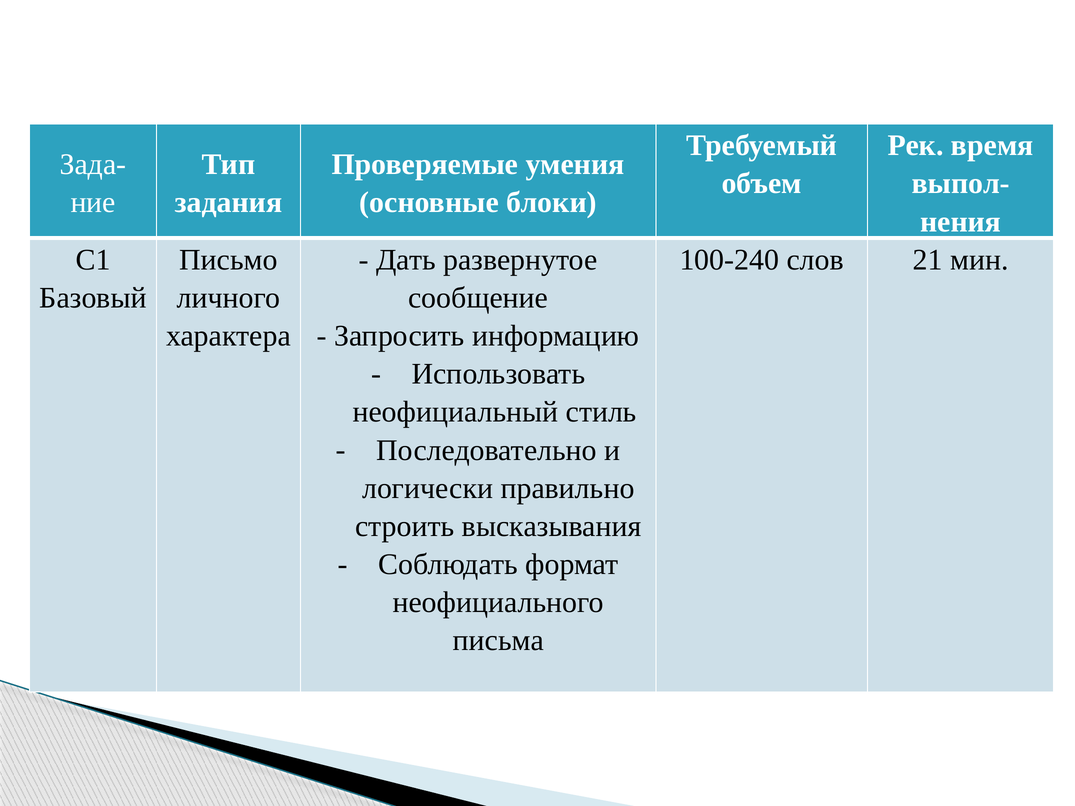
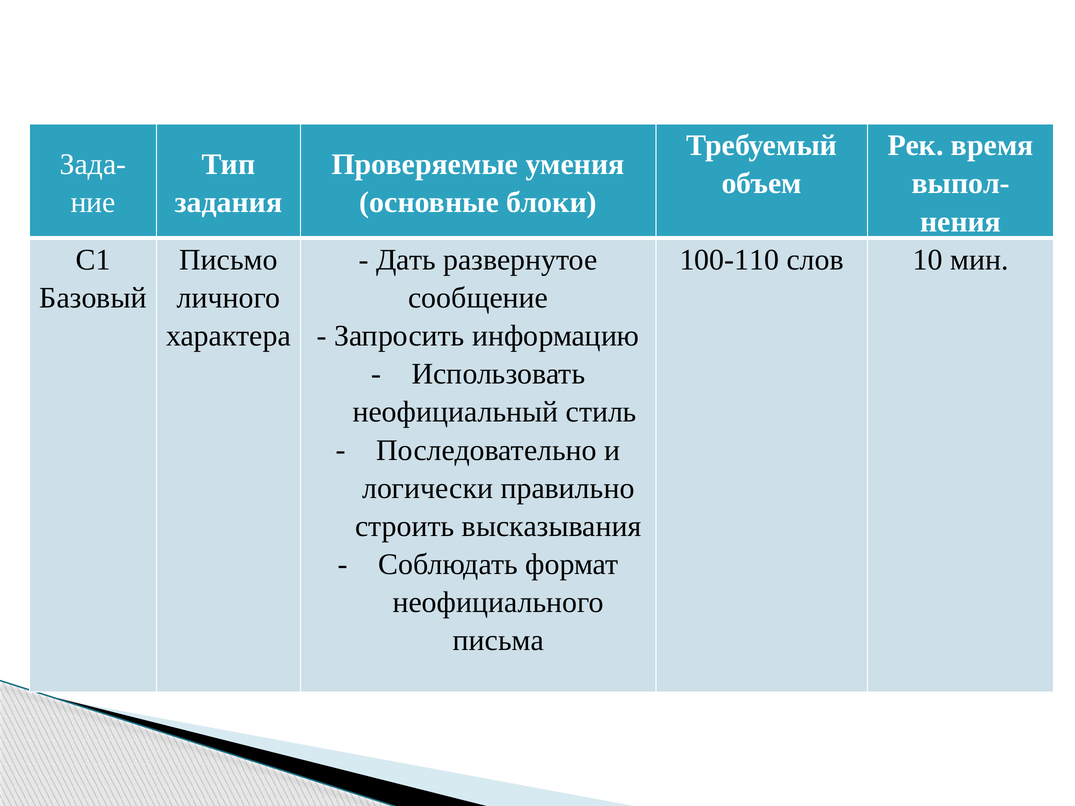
100-240: 100-240 -> 100-110 (729, 260)
21: 21 -> 10 (928, 260)
